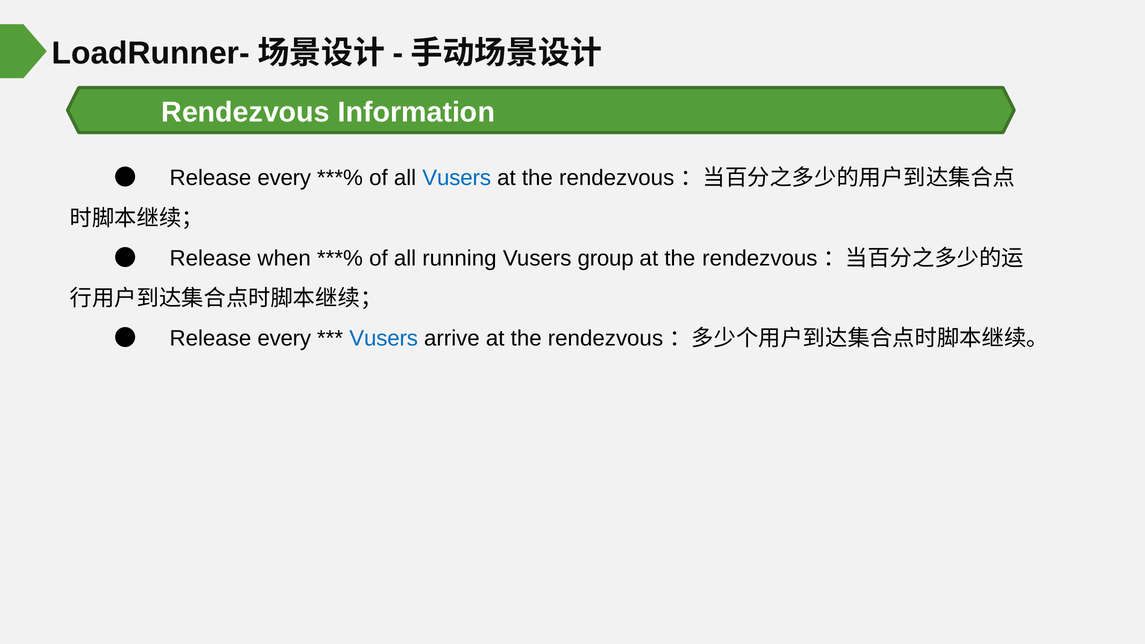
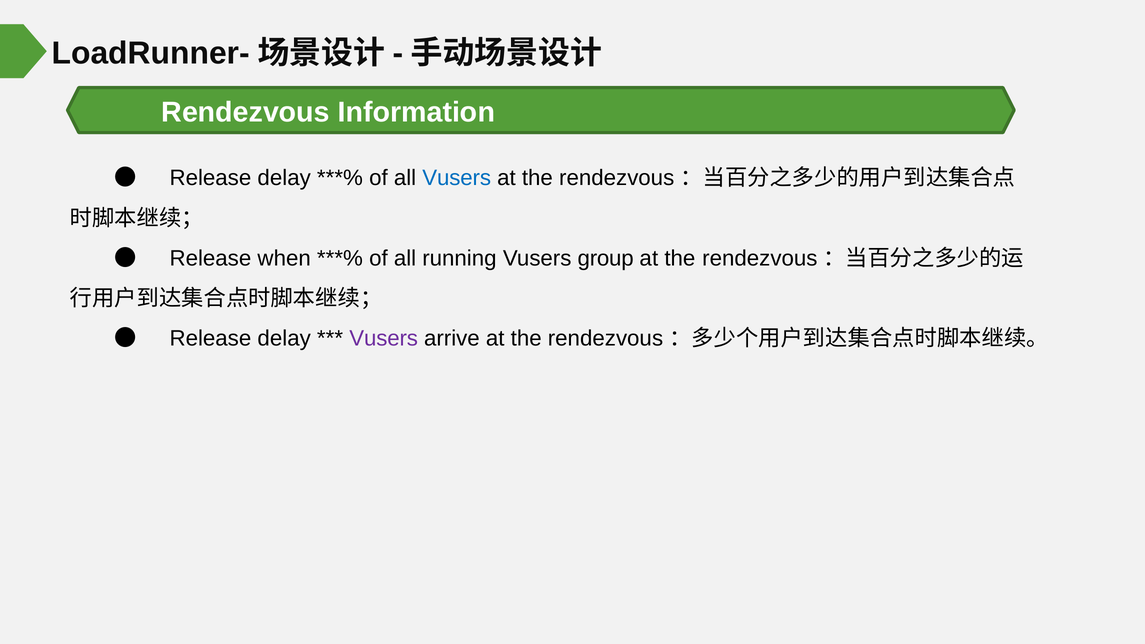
every: every -> delay (284, 178)
every: every -> delay (284, 338)
Vusers colour: blue -> purple (384, 338)
